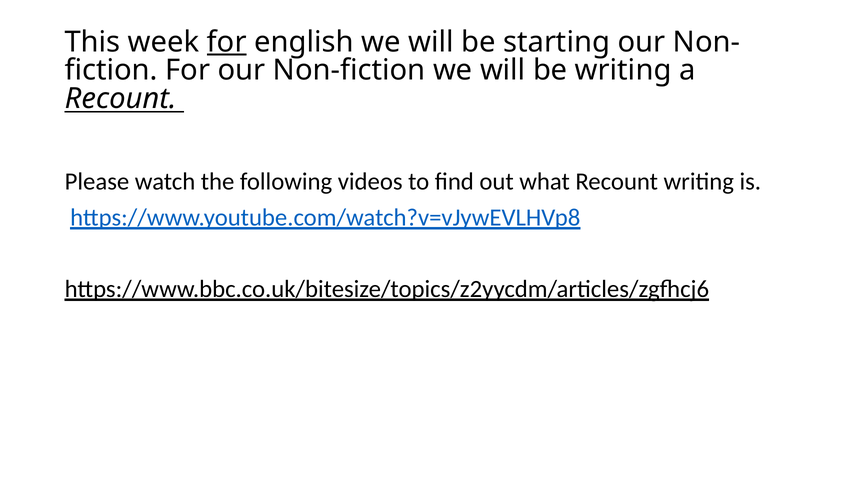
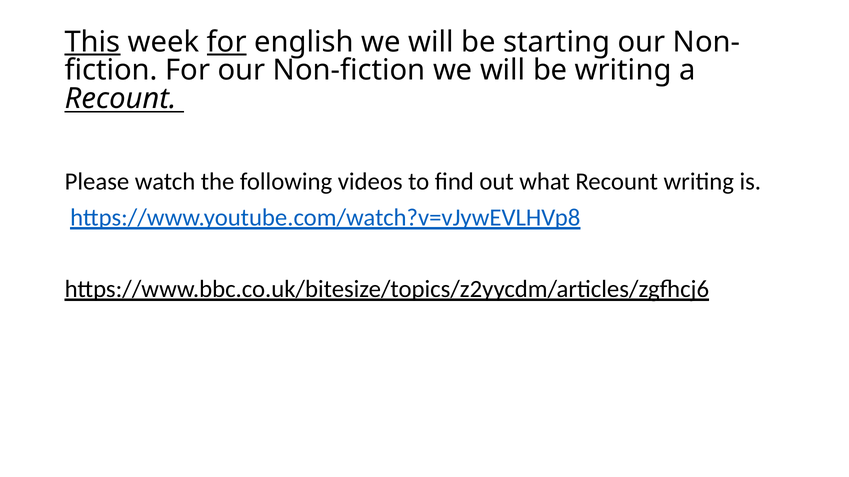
This underline: none -> present (93, 42)
